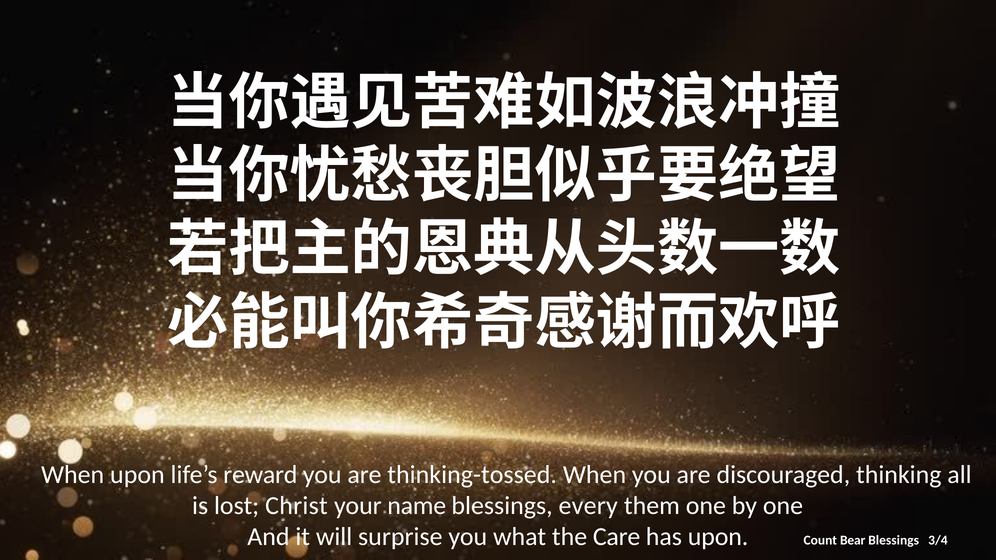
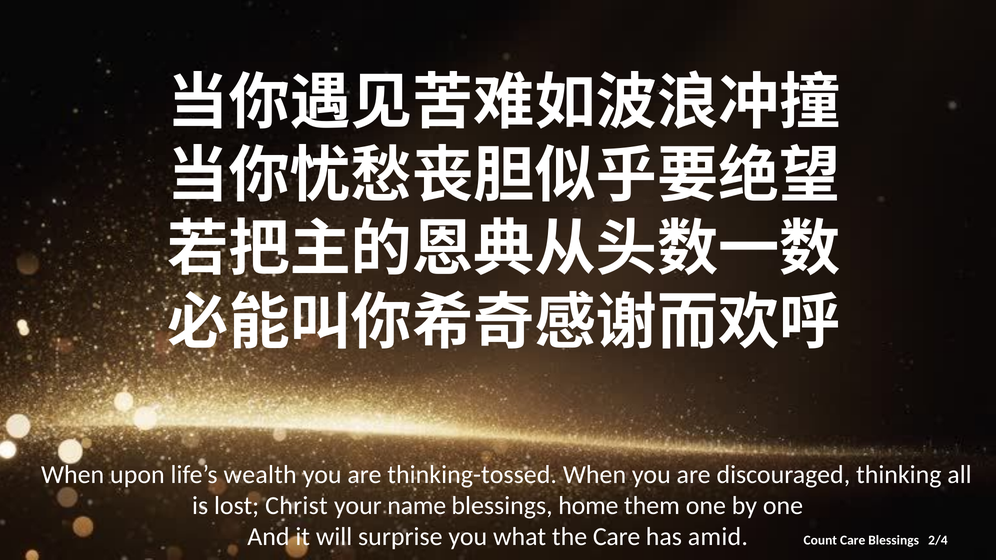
reward: reward -> wealth (260, 475)
every: every -> home (588, 506)
has upon: upon -> amid (718, 537)
Count Bear: Bear -> Care (853, 541)
3/4: 3/4 -> 2/4 (938, 541)
